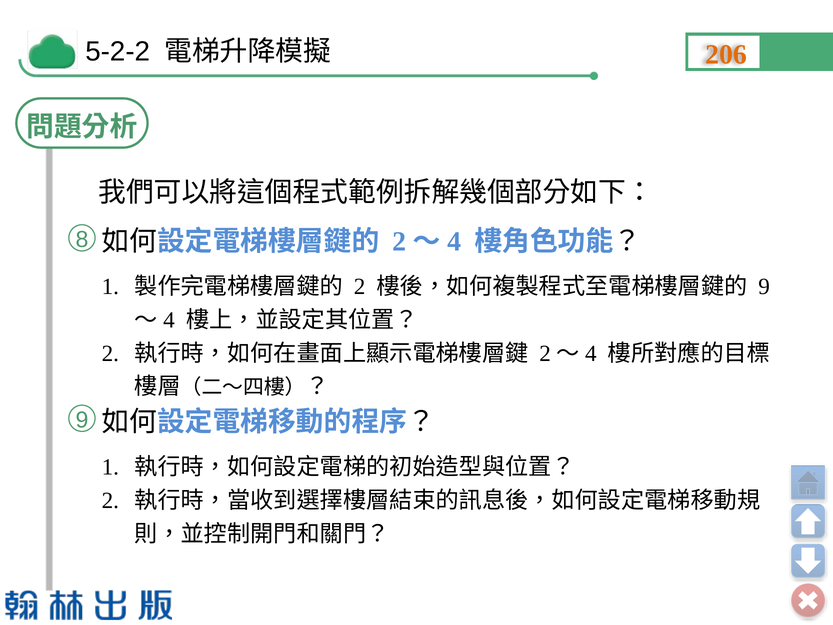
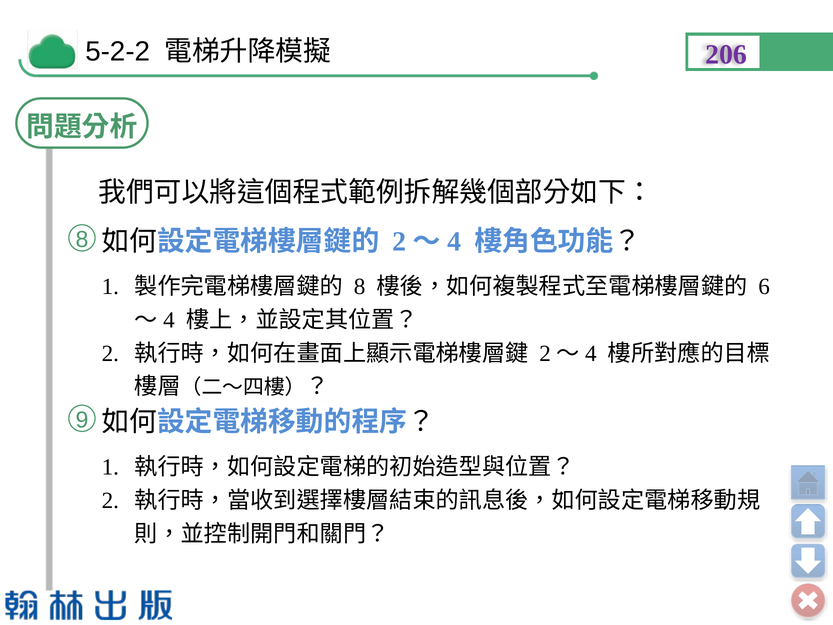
206 colour: orange -> purple (726, 55)
2: 2 -> 8 (360, 287)
9: 9 -> 6 (764, 287)
